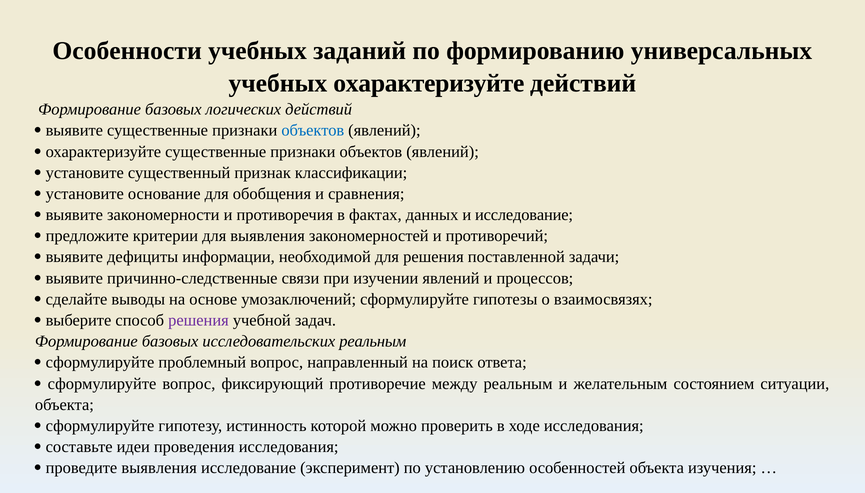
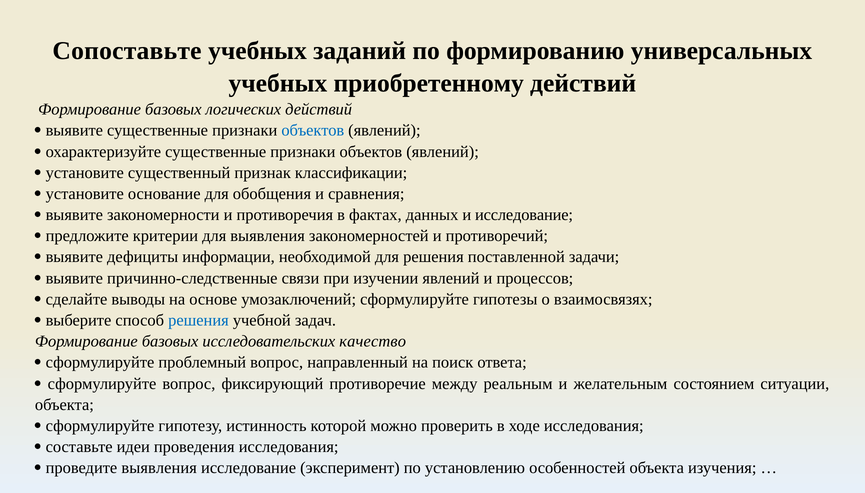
Особенности: Особенности -> Сопоставьте (127, 51)
учебных охарактеризуйте: охарактеризуйте -> приобретенному (429, 84)
решения colour: purple -> blue (198, 321)
исследовательских реальным: реальным -> качество (373, 342)
